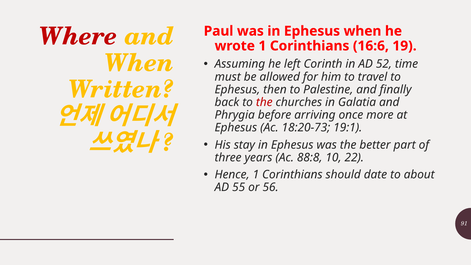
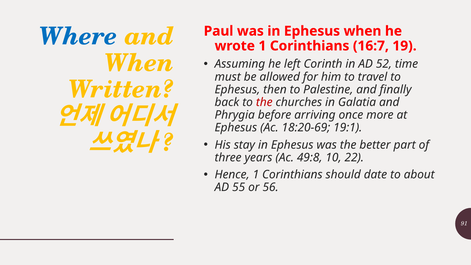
Where colour: red -> blue (78, 37)
16:6: 16:6 -> 16:7 (371, 46)
18:20-73: 18:20-73 -> 18:20-69 (306, 128)
88:8: 88:8 -> 49:8 (310, 157)
